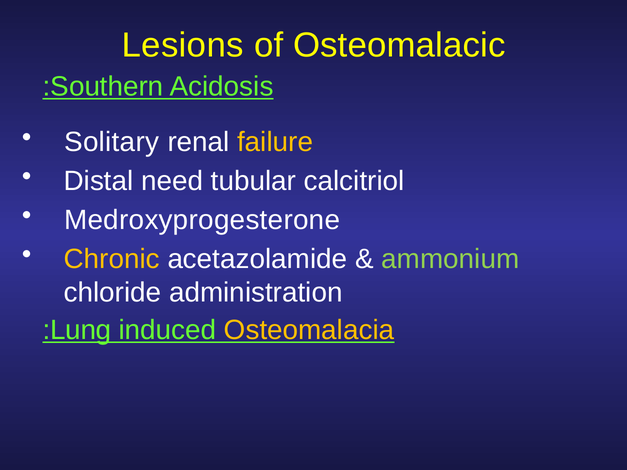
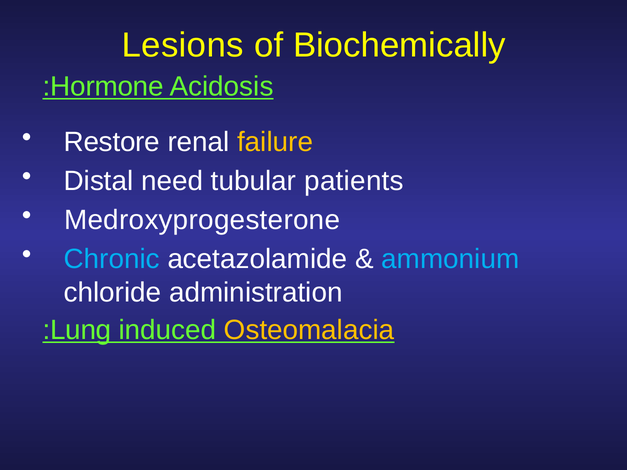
Osteomalacic: Osteomalacic -> Biochemically (399, 45)
Southern: Southern -> Hormone (107, 87)
Solitary: Solitary -> Restore (112, 142)
calcitriol: calcitriol -> patients (354, 181)
Chronic colour: yellow -> light blue (112, 259)
ammonium colour: light green -> light blue (450, 259)
